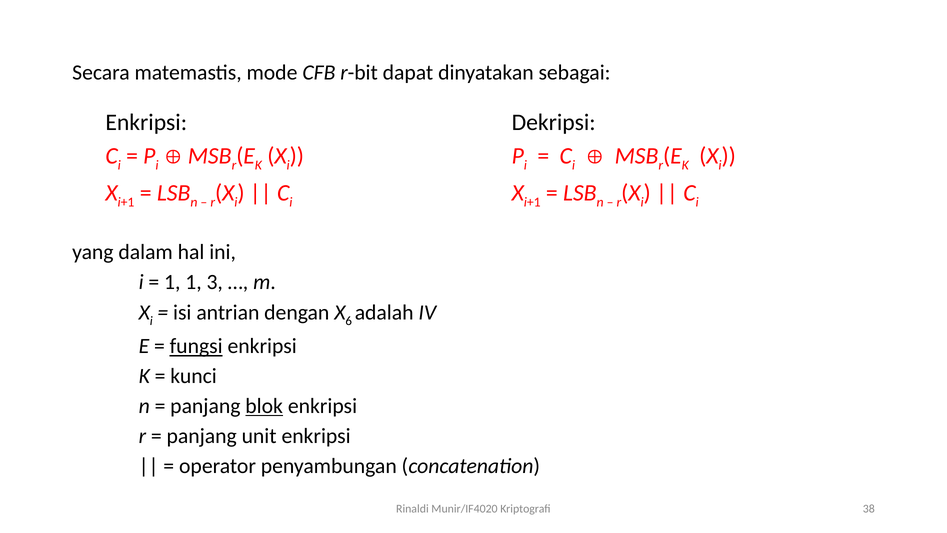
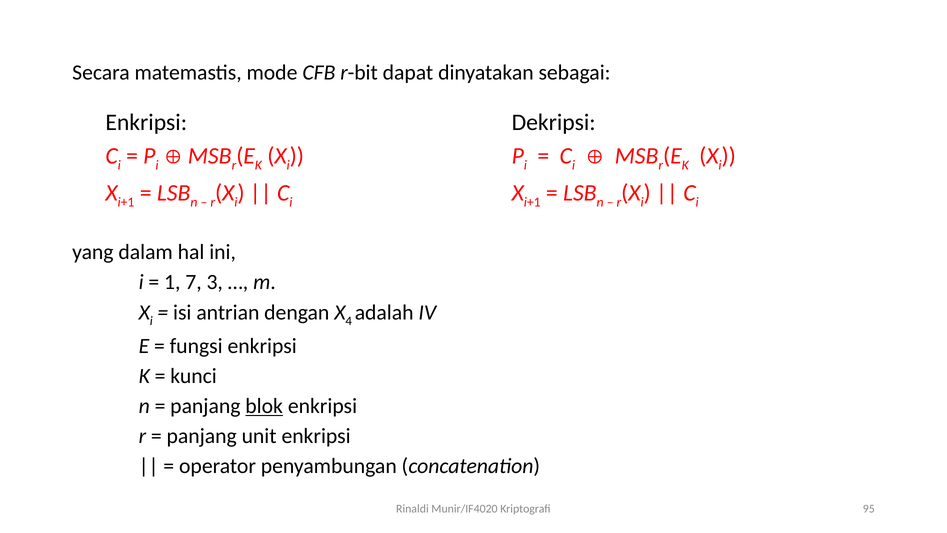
1 1: 1 -> 7 (194, 282)
6: 6 -> 4 (349, 321)
fungsi underline: present -> none (196, 346)
38: 38 -> 95 (869, 509)
